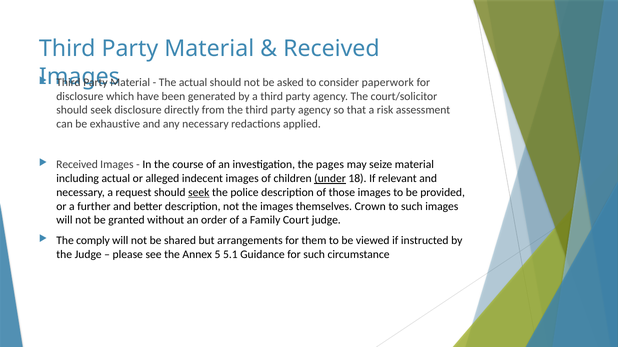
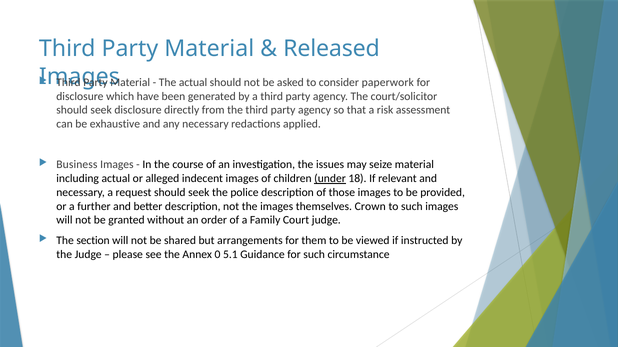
Received: Received -> Released (332, 49)
Received: Received -> Business (77, 165)
pages: pages -> issues (330, 165)
seek underline: present -> none (199, 193)
comply: comply -> section (93, 241)
5: 5 -> 0 (217, 255)
